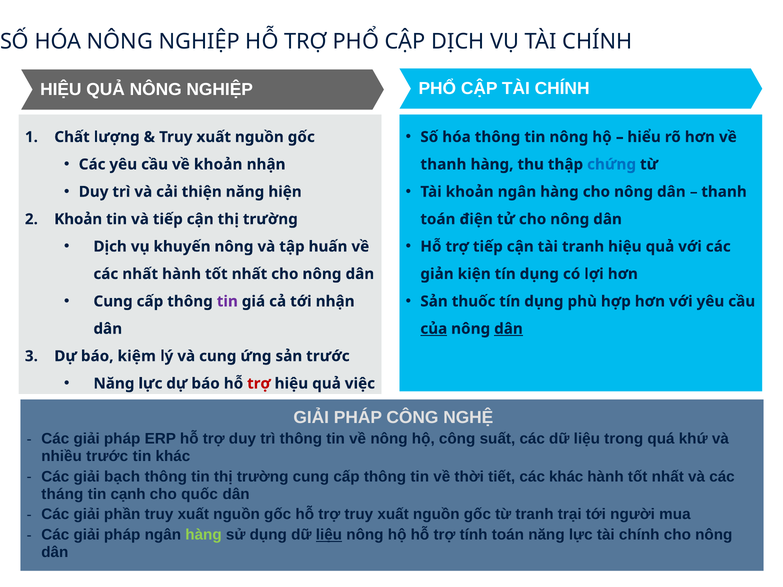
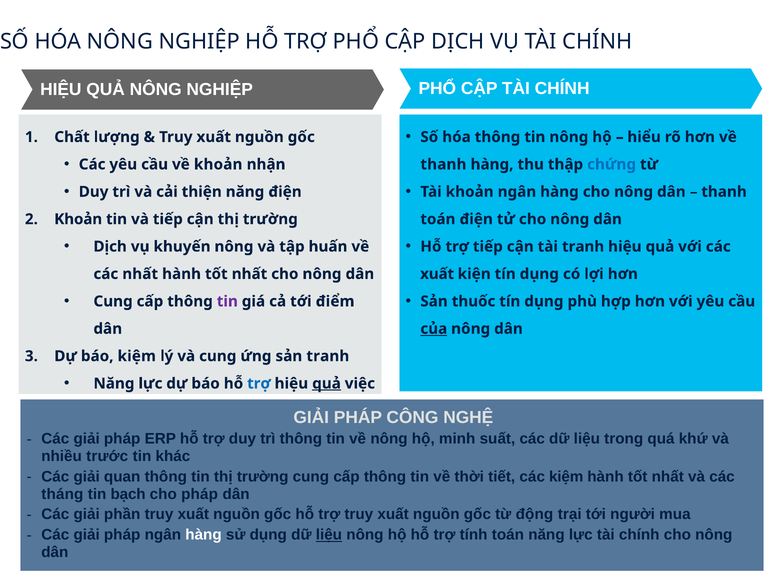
năng hiện: hiện -> điện (285, 192)
giản: giản -> xuất (437, 274)
tới nhận: nhận -> điểm (335, 301)
dân underline: present -> none (508, 329)
sản trước: trước -> tranh (328, 356)
trợ colour: red -> blue (259, 384)
quả underline: none -> present (327, 384)
hộ công: công -> minh (457, 439)
bạch: bạch -> quan (122, 477)
các khác: khác -> kiệm (566, 477)
cạnh: cạnh -> bạch (128, 494)
cho quốc: quốc -> pháp (200, 494)
từ tranh: tranh -> động (534, 515)
hàng colour: light green -> white (204, 535)
